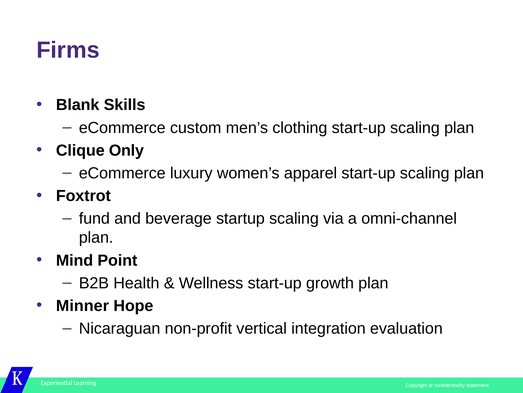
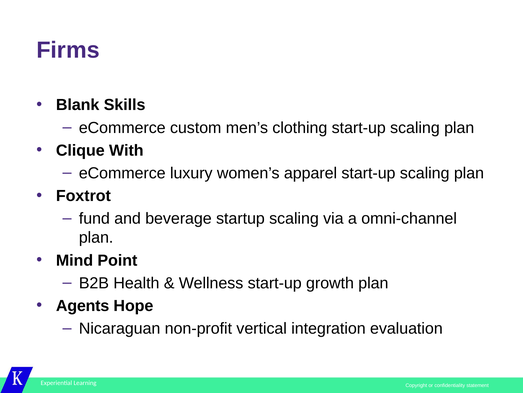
Only: Only -> With (126, 150)
Minner: Minner -> Agents (83, 305)
